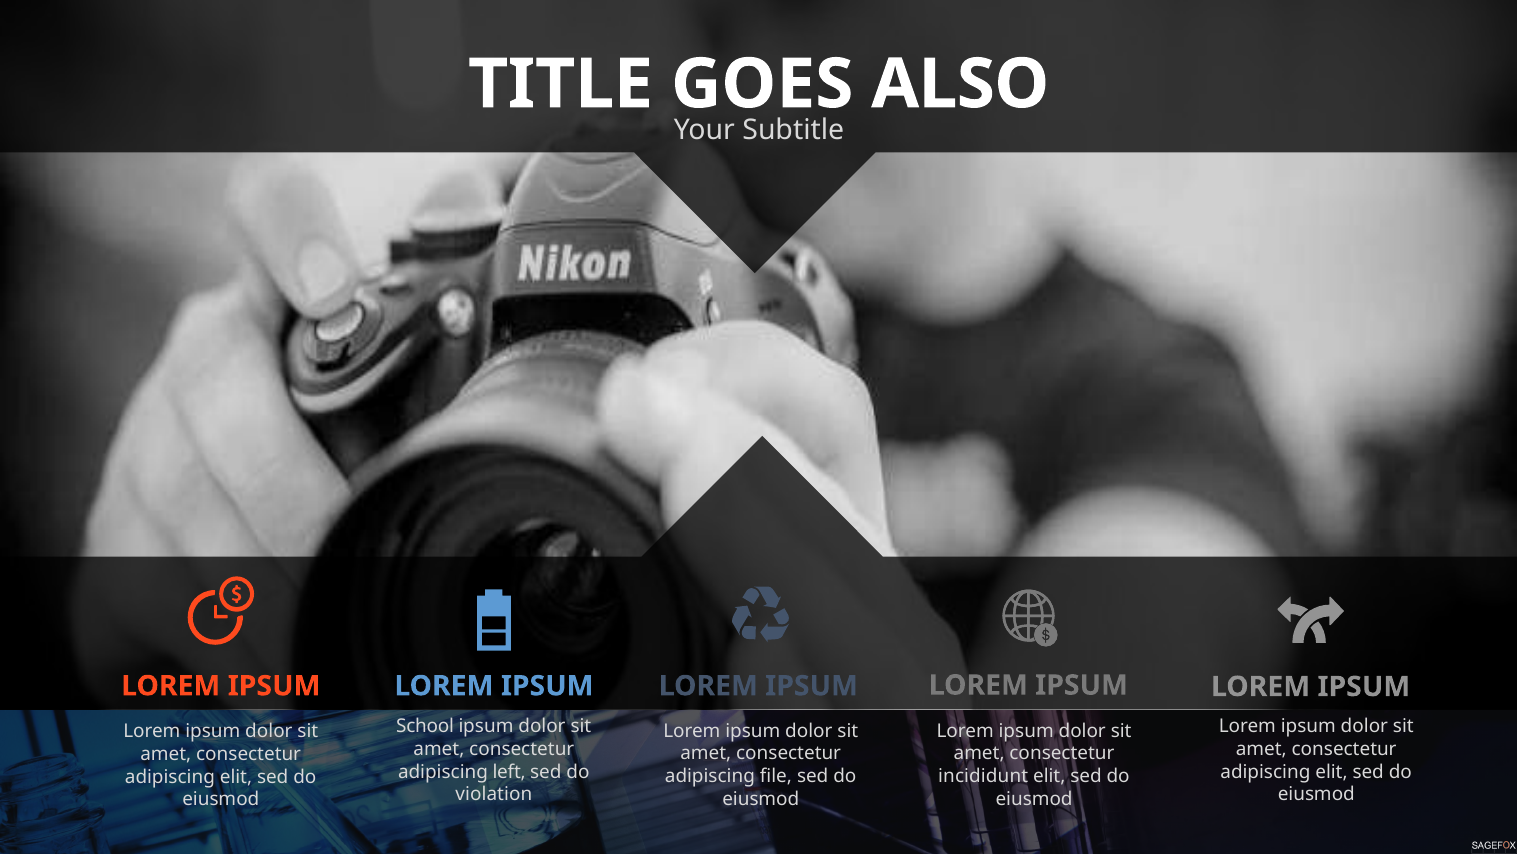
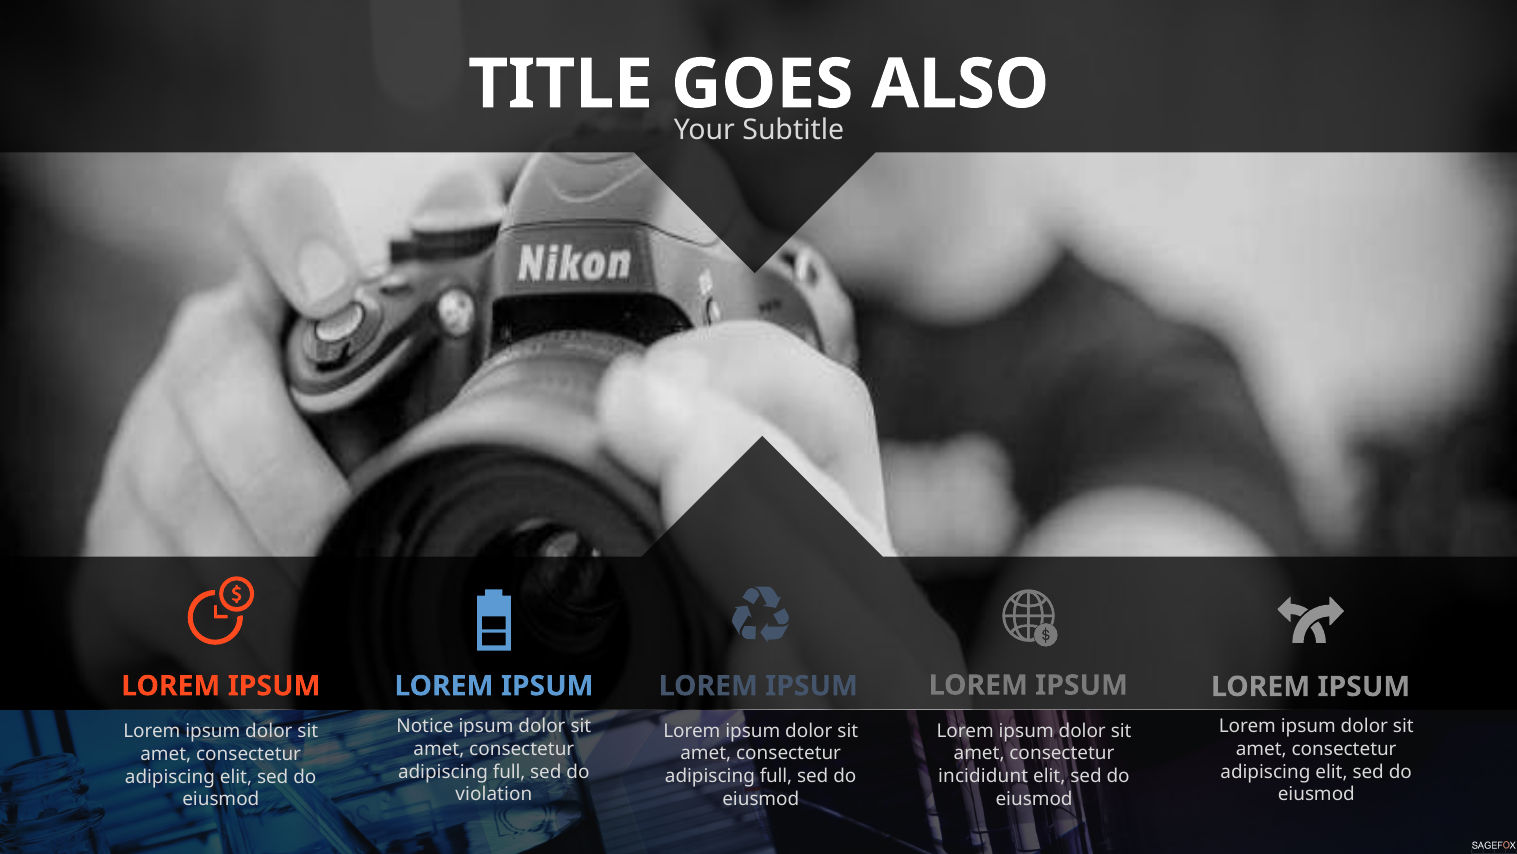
School: School -> Notice (425, 726)
left: left -> full (509, 771)
file: file -> full (776, 776)
